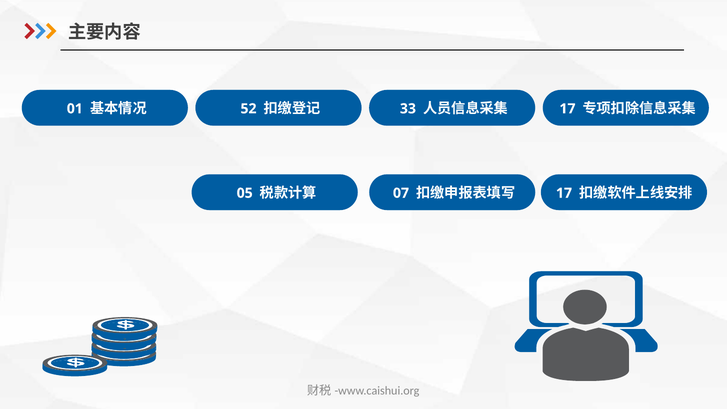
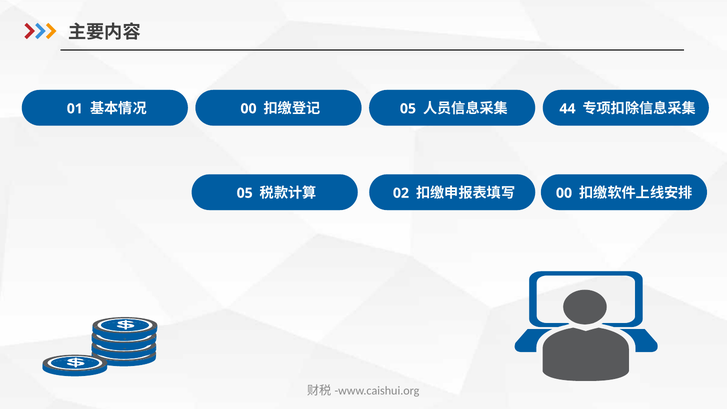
52: 52 -> 00 (249, 109)
33: 33 -> 05 (408, 109)
17: 17 -> 44 (567, 109)
07: 07 -> 02 (401, 193)
17: 17 -> 00 (564, 193)
